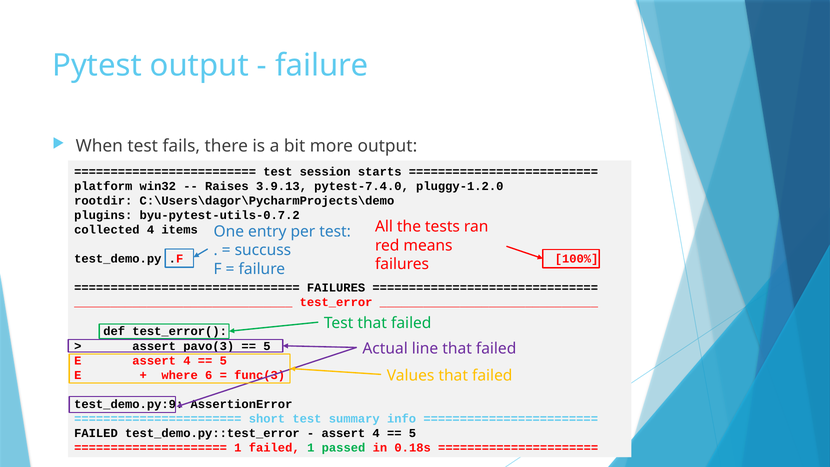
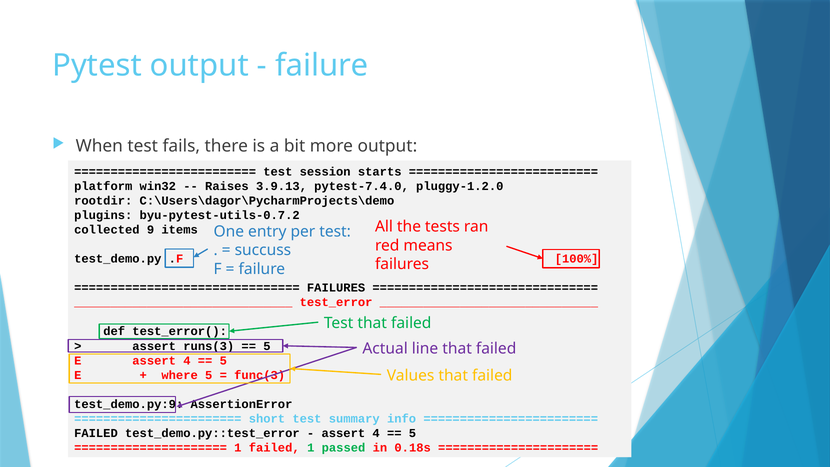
collected 4: 4 -> 9 (151, 230)
pavo(3: pavo(3 -> runs(3 (209, 346)
where 6: 6 -> 5 (209, 375)
